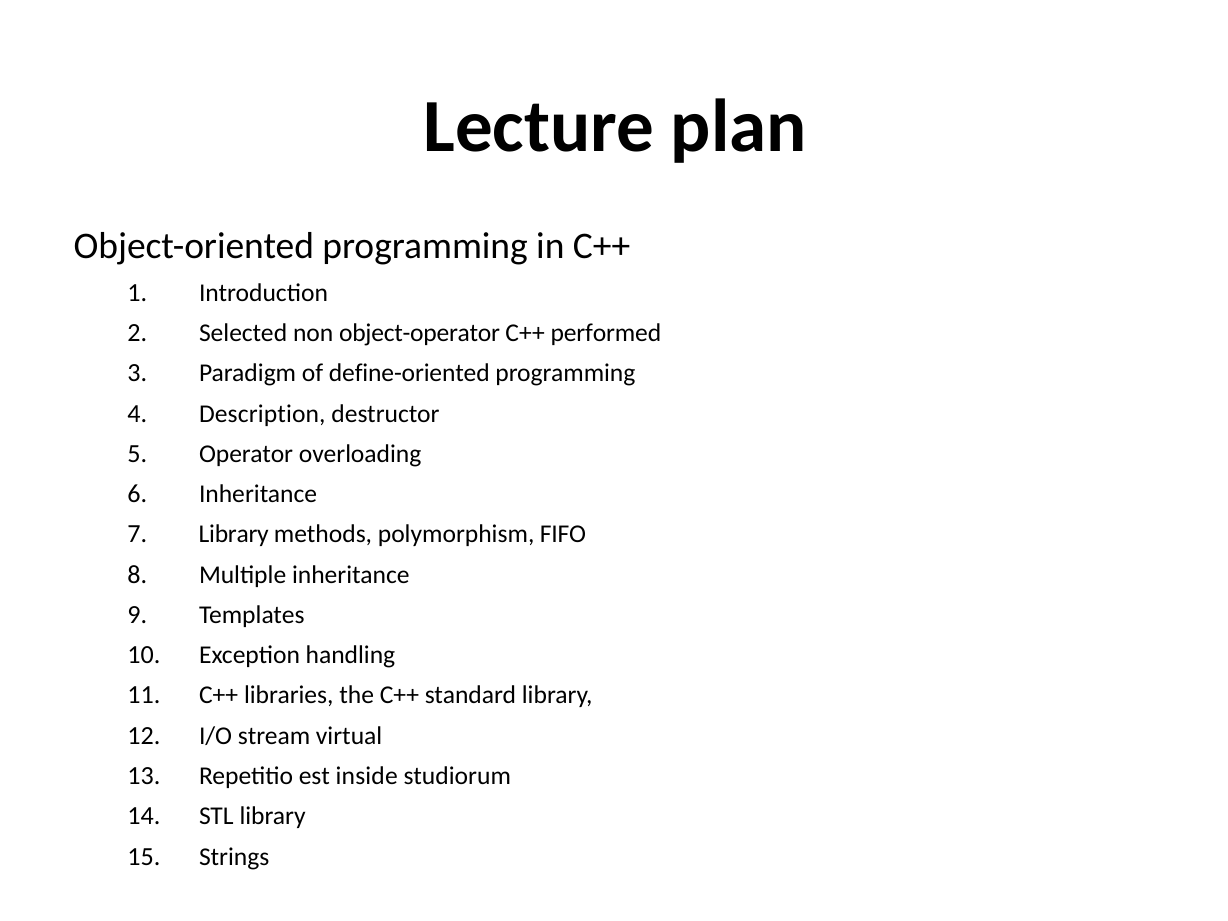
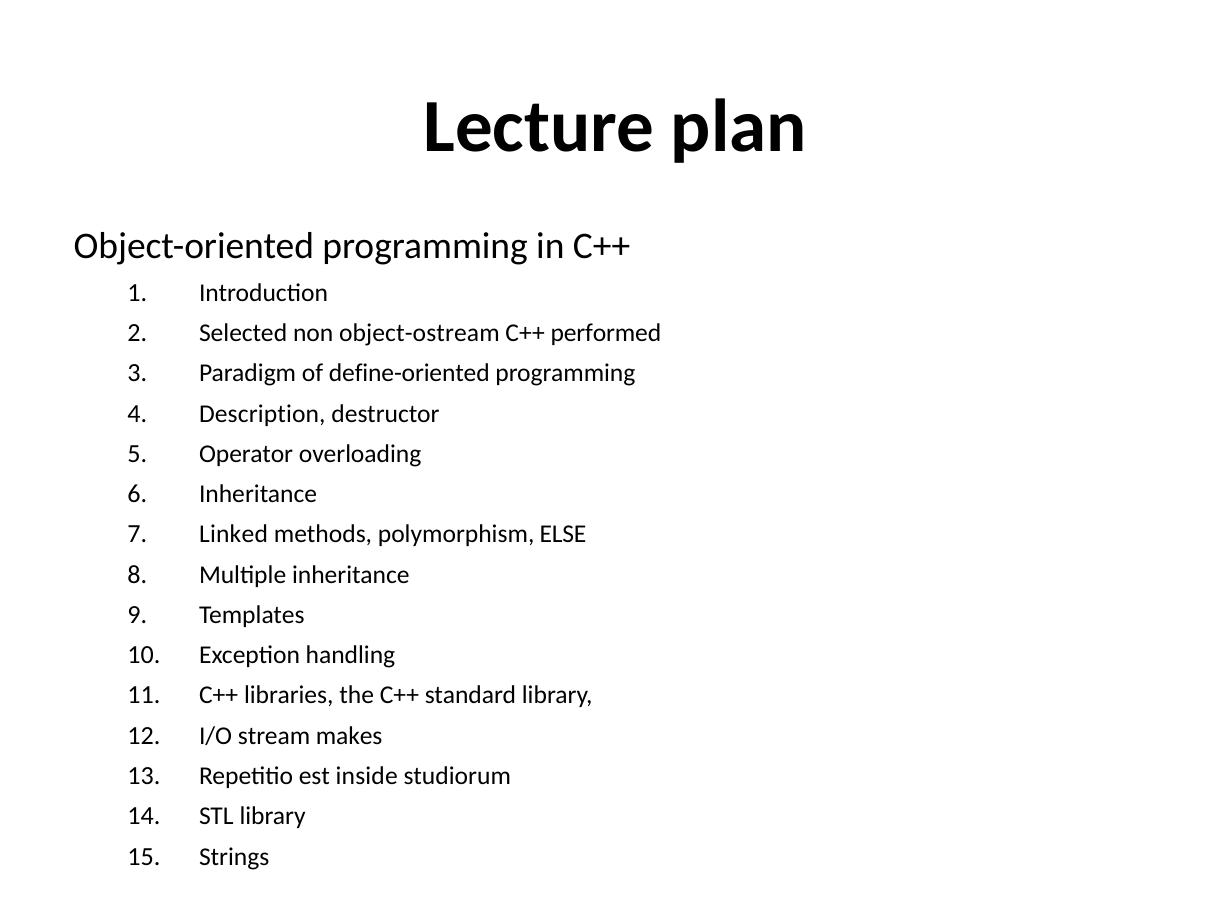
object-operator: object-operator -> object-ostream (419, 333)
Library: Library -> Linked (233, 534)
FIFO: FIFO -> ELSE (563, 534)
virtual: virtual -> makes (349, 736)
